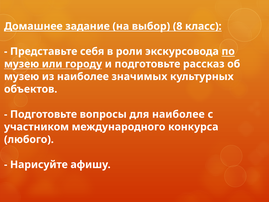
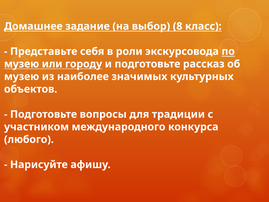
для наиболее: наиболее -> традиции (178, 114)
